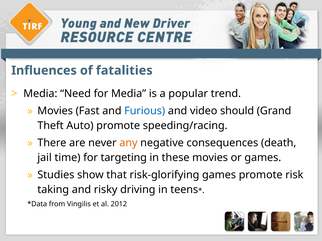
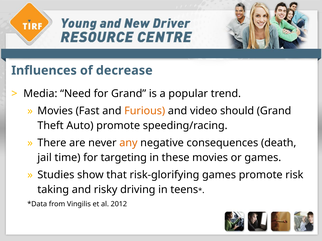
fatalities: fatalities -> decrease (124, 71)
for Media: Media -> Grand (129, 94)
Furious colour: blue -> orange (145, 111)
